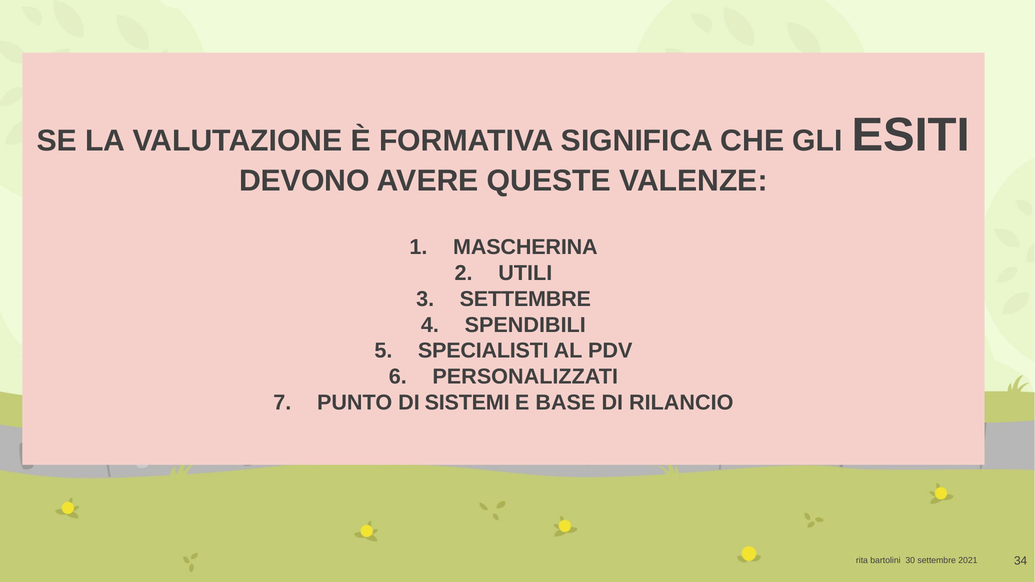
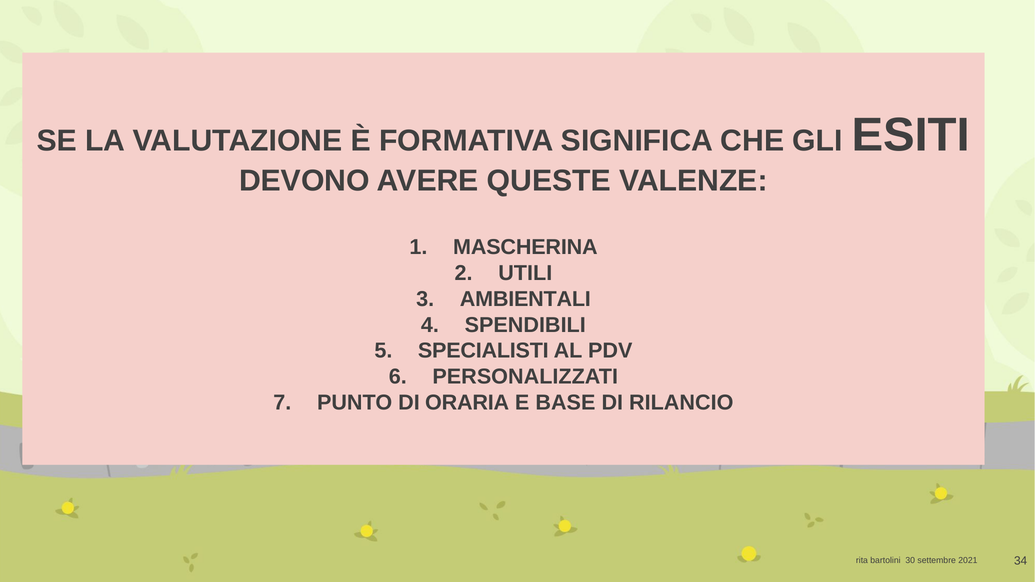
SETTEMBRE: SETTEMBRE -> AMBIENTALI (525, 299)
SISTEMI: SISTEMI -> ORARIA (467, 403)
